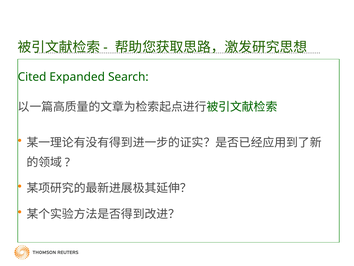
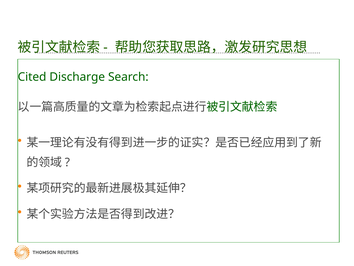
Expanded: Expanded -> Discharge (77, 77)
